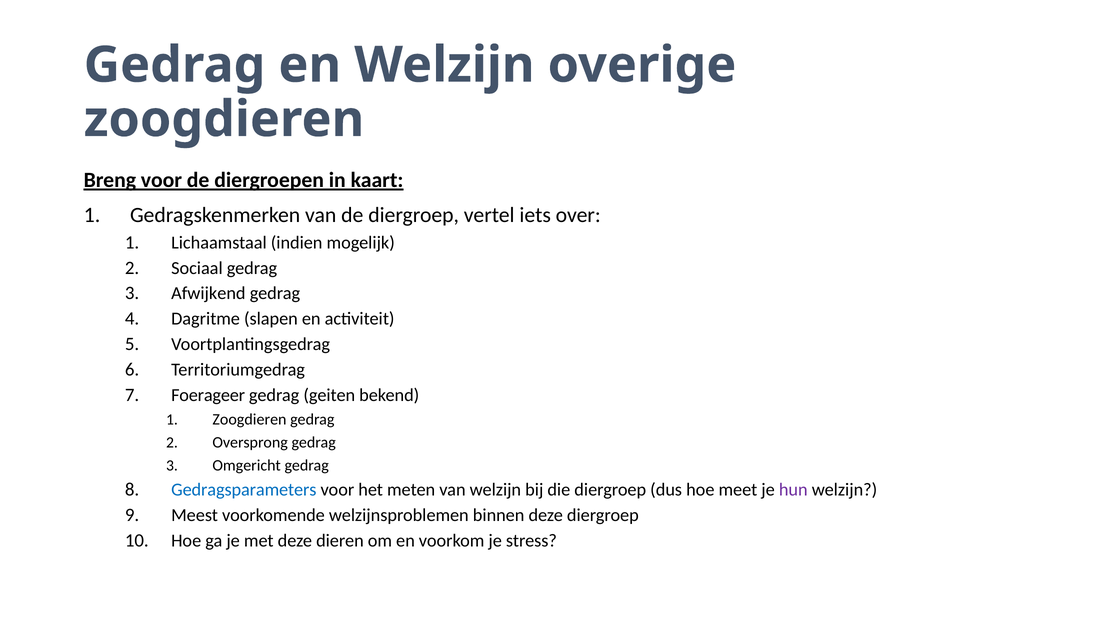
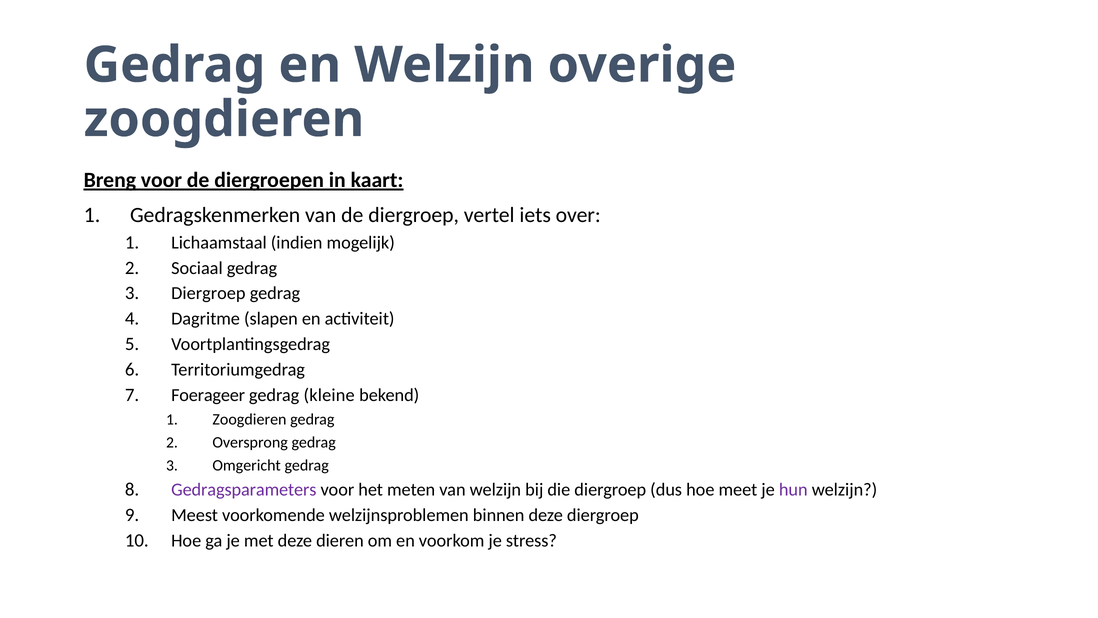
Afwijkend: Afwijkend -> Diergroep (208, 293)
geiten: geiten -> kleine (329, 395)
Gedragsparameters colour: blue -> purple (244, 490)
